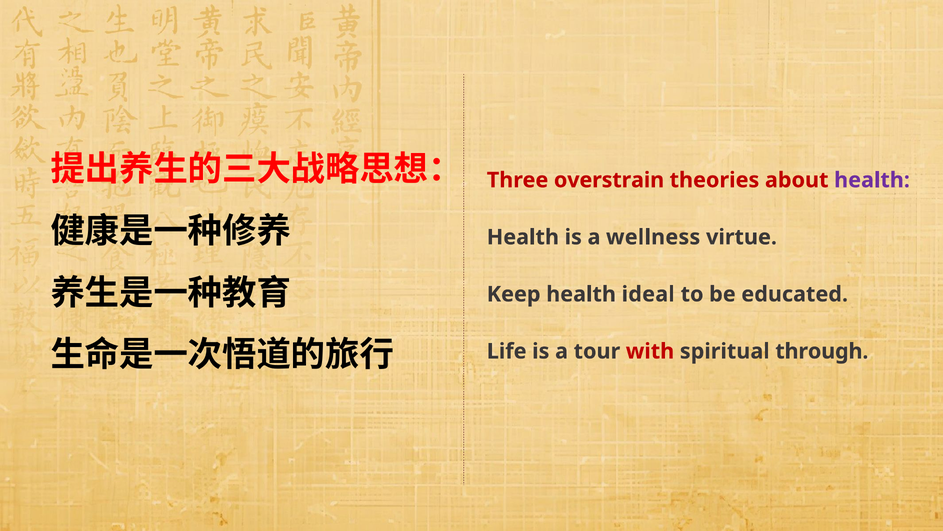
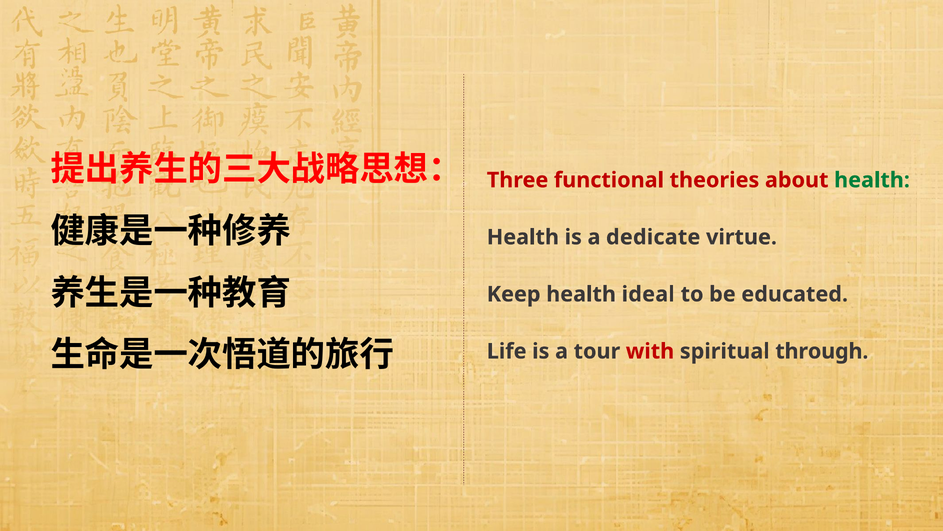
overstrain: overstrain -> functional (609, 180)
health colour: purple -> green (872, 180)
wellness: wellness -> dedicate (653, 237)
